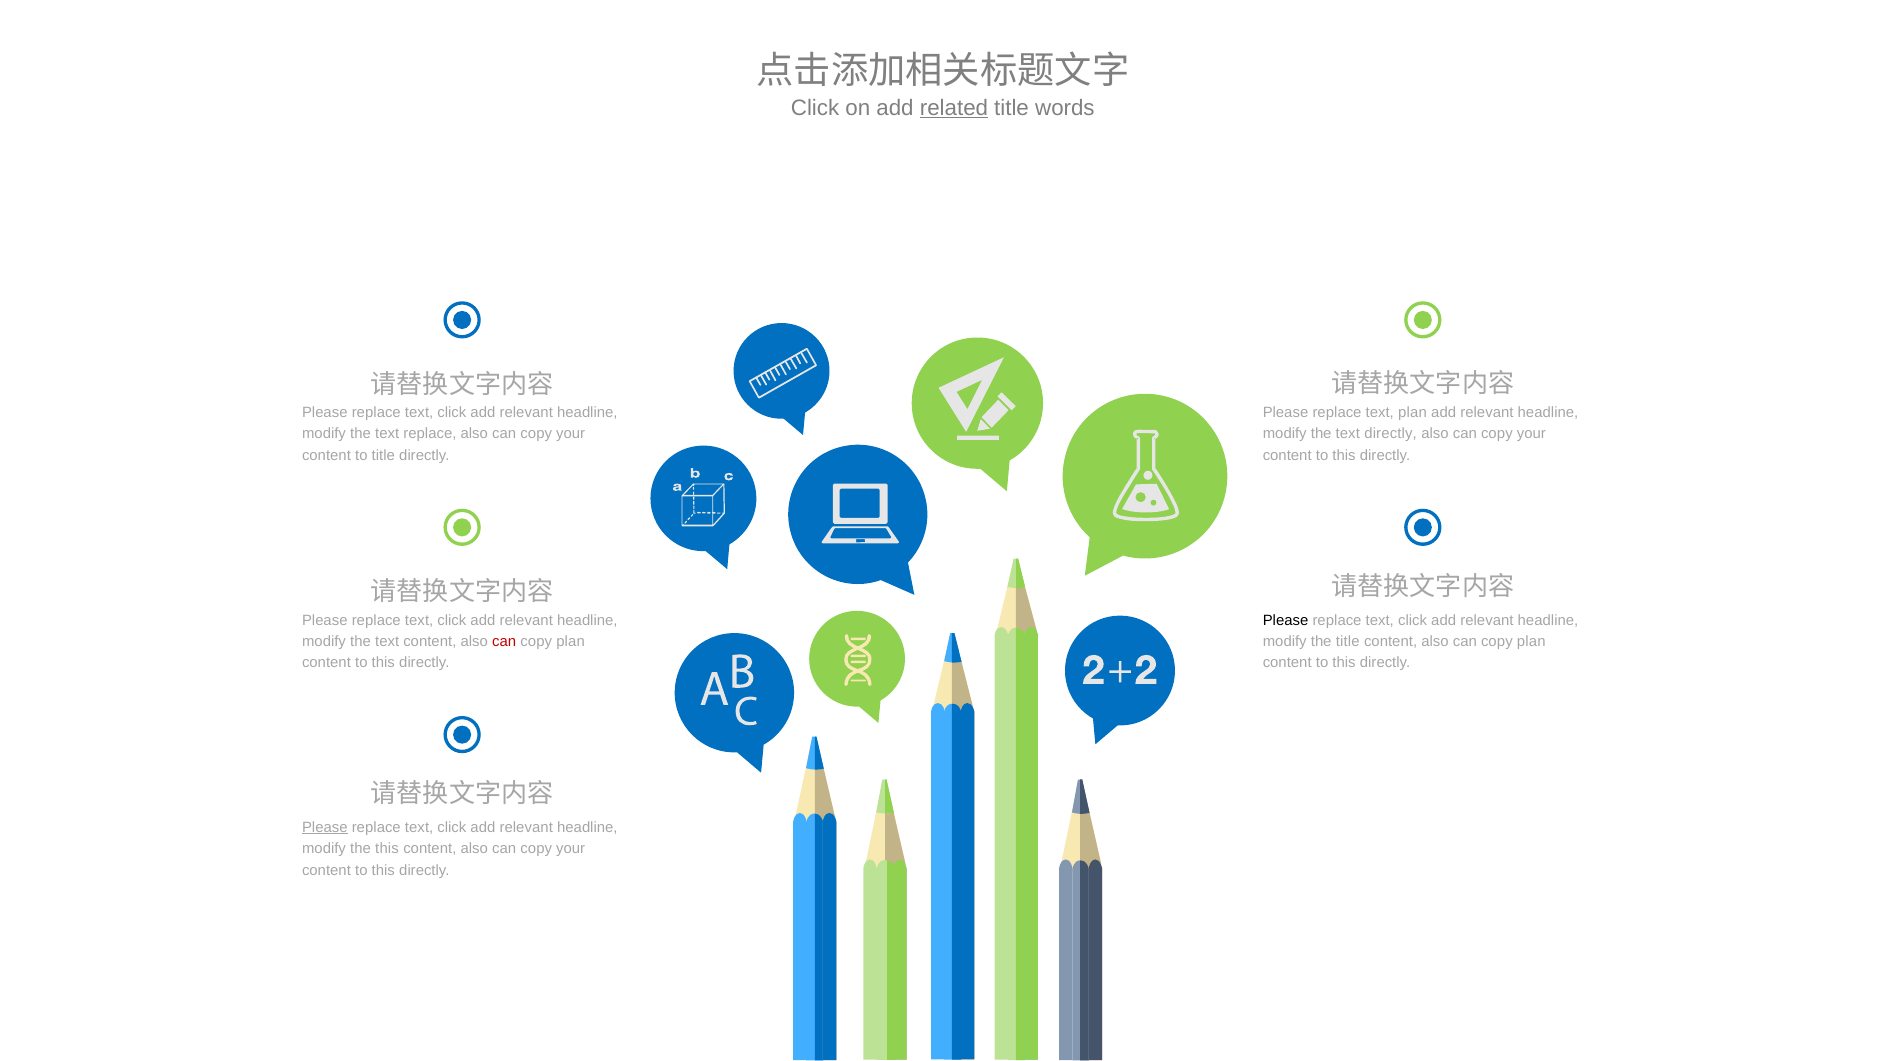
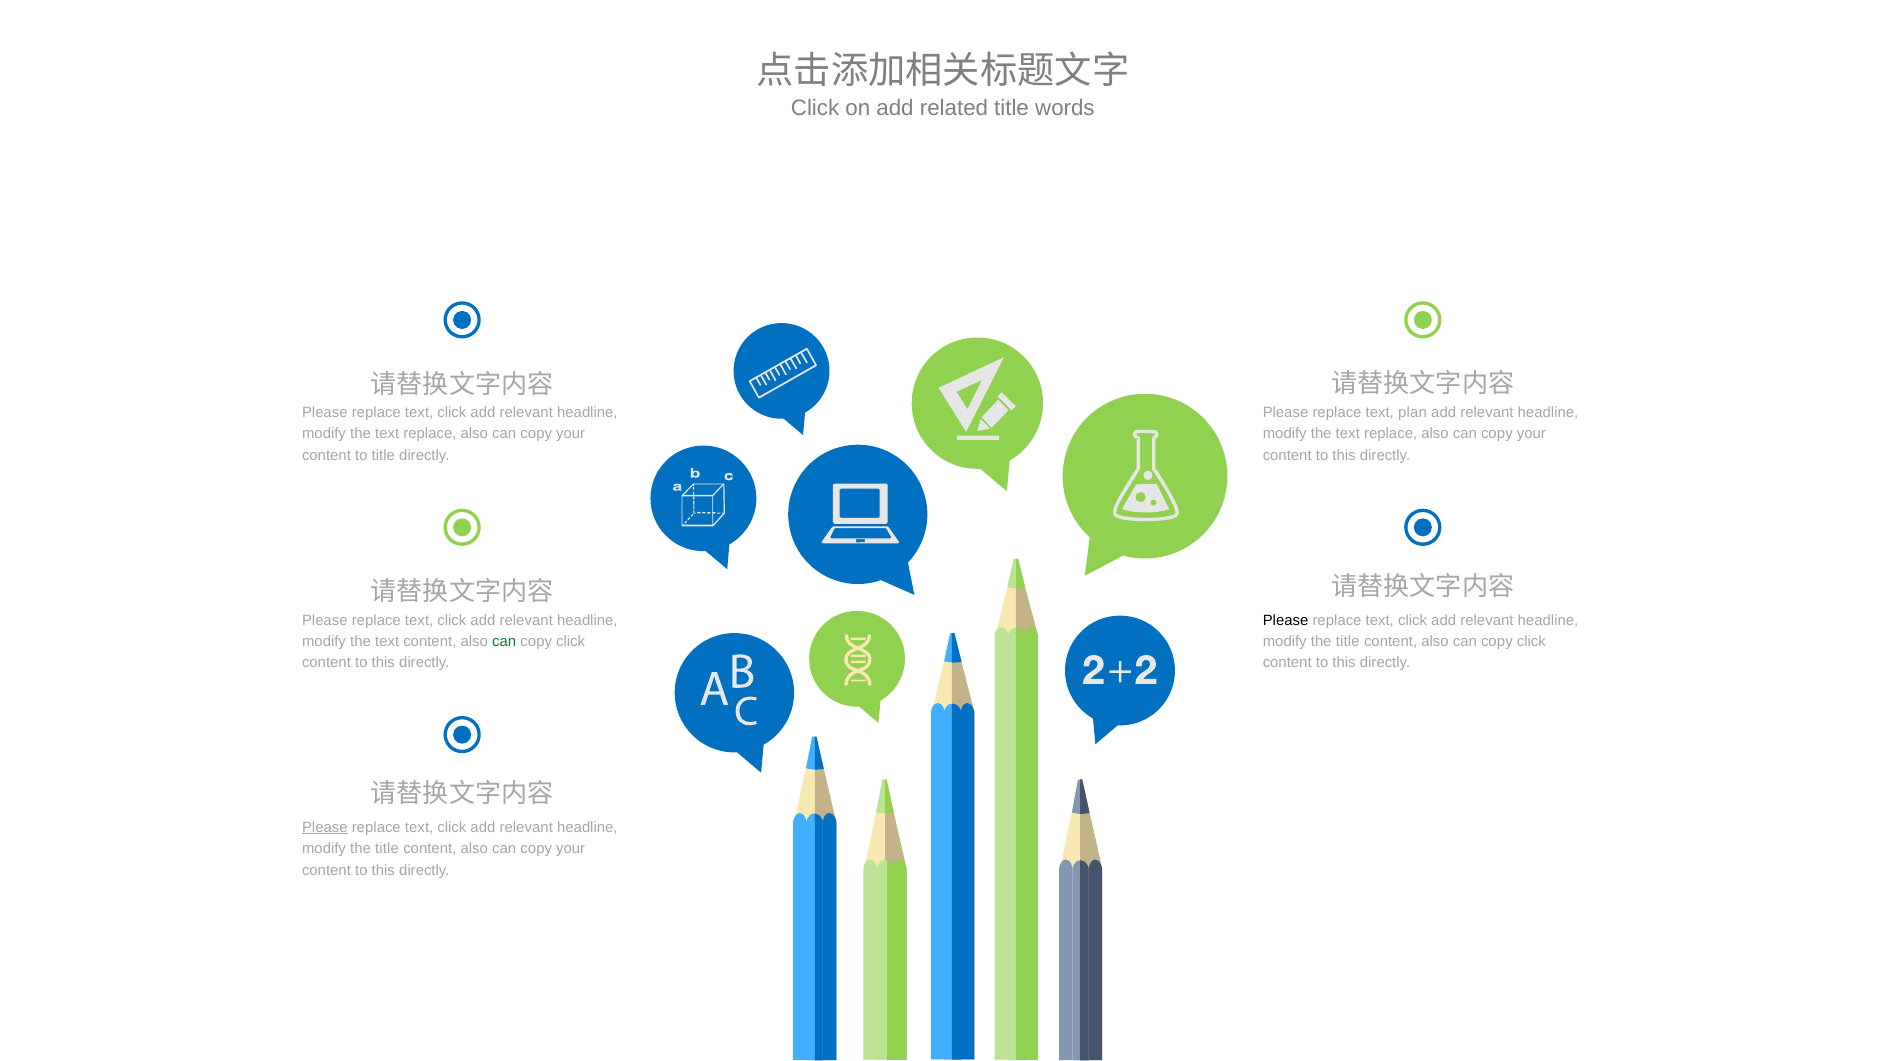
related underline: present -> none (954, 108)
directly: directly -> replace (1391, 434)
can colour: red -> green (504, 641)
plan: plan -> click (571, 641)
plan: plan -> click (1531, 641)
this: this -> title (387, 849)
